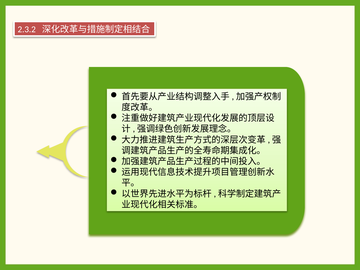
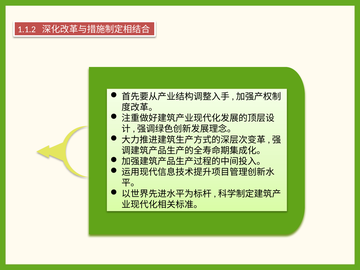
2.3.2: 2.3.2 -> 1.1.2 (27, 29)
